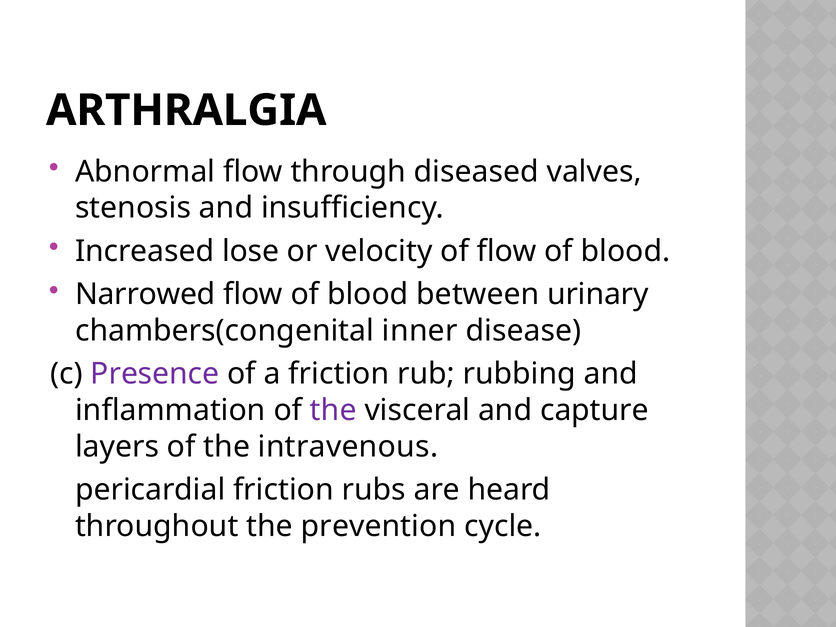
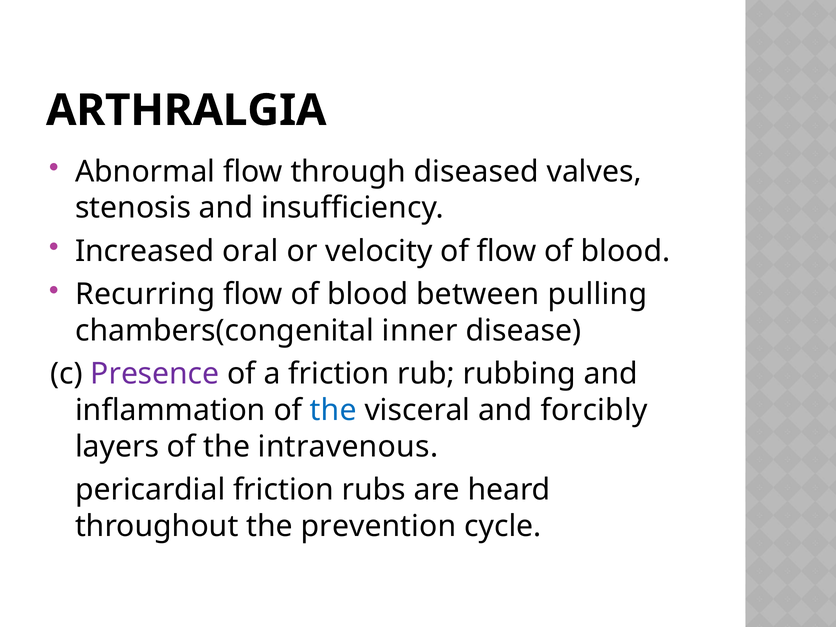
lose: lose -> oral (250, 251)
Narrowed: Narrowed -> Recurring (145, 294)
urinary: urinary -> pulling (598, 294)
the colour: purple -> blue (333, 410)
capture: capture -> forcibly (594, 410)
